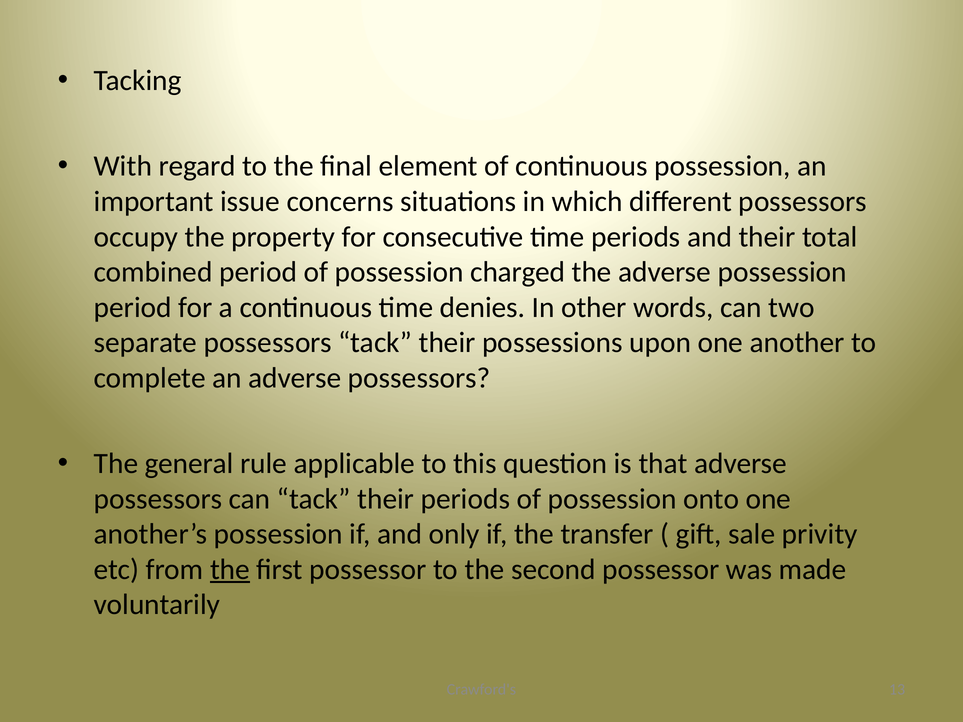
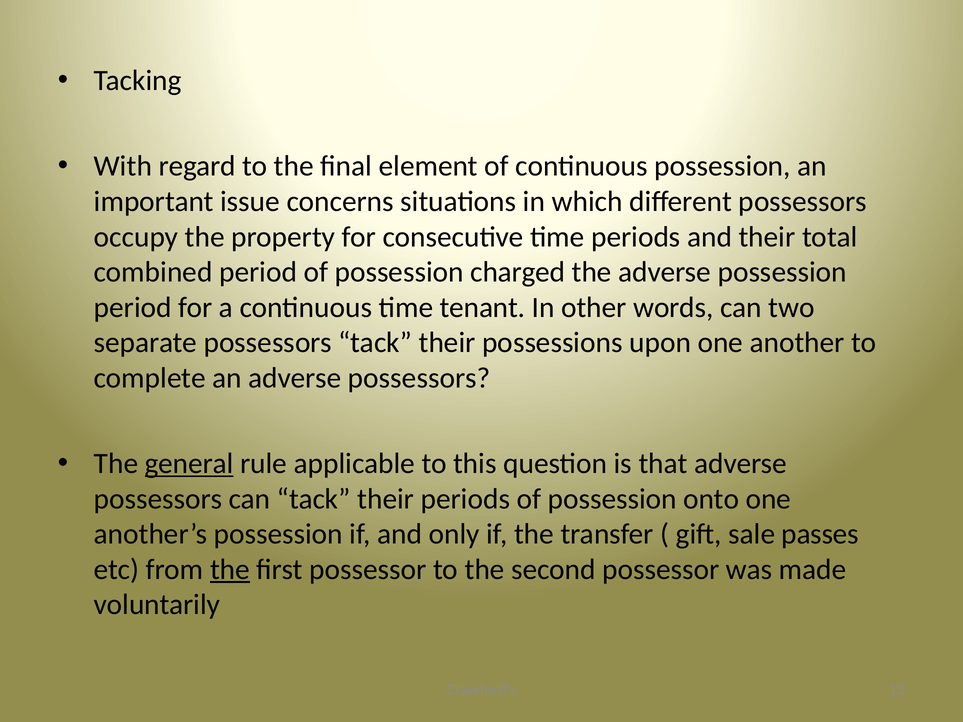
denies: denies -> tenant (482, 307)
general underline: none -> present (189, 464)
privity: privity -> passes (820, 534)
